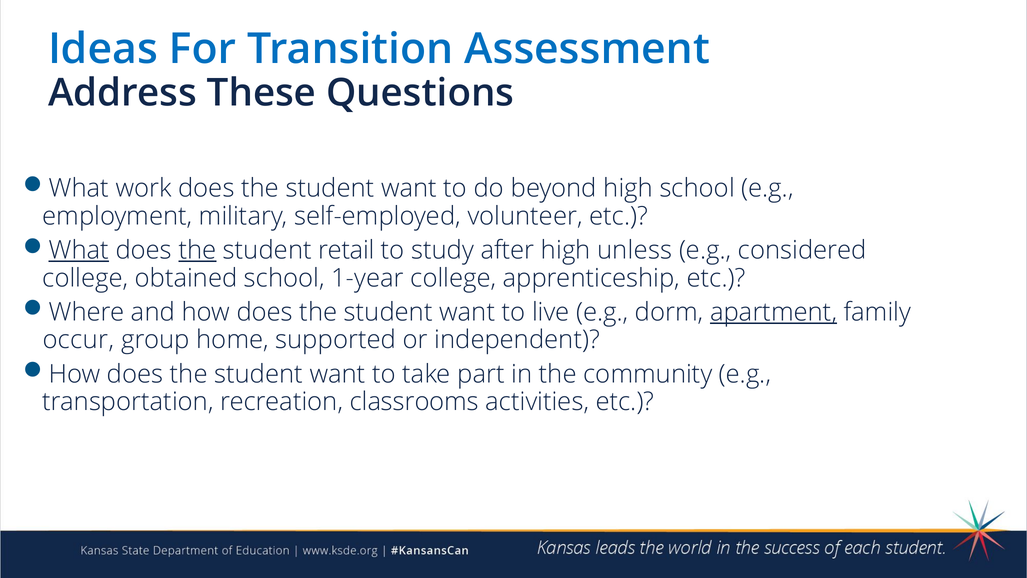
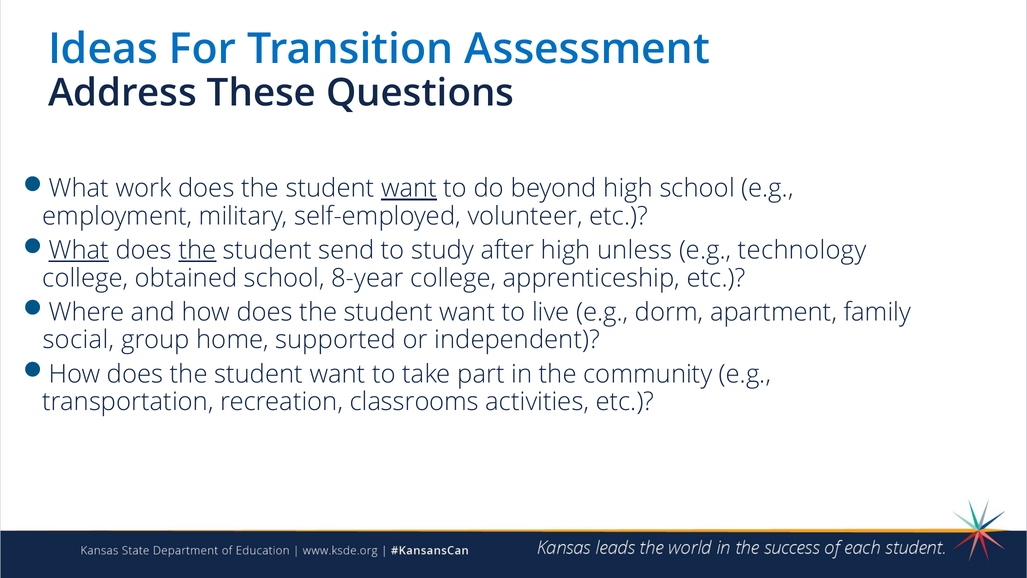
want underline: none -> present (409, 188)
retail: retail -> send (346, 250)
considered: considered -> technology (802, 250)
1-year: 1-year -> 8-year (368, 278)
apartment underline: present -> none (774, 312)
occur: occur -> social (78, 340)
